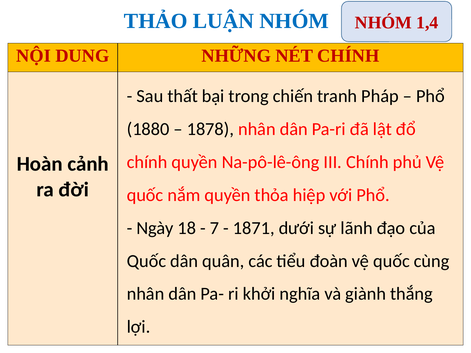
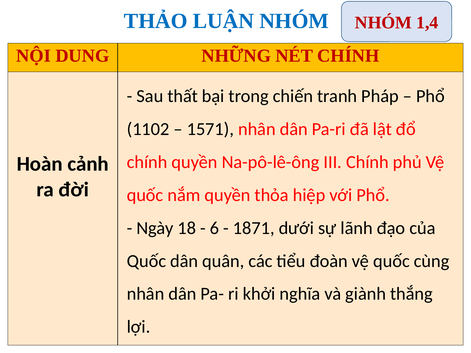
1880: 1880 -> 1102 (148, 129)
1878: 1878 -> 1571 (210, 129)
7: 7 -> 6 (214, 228)
